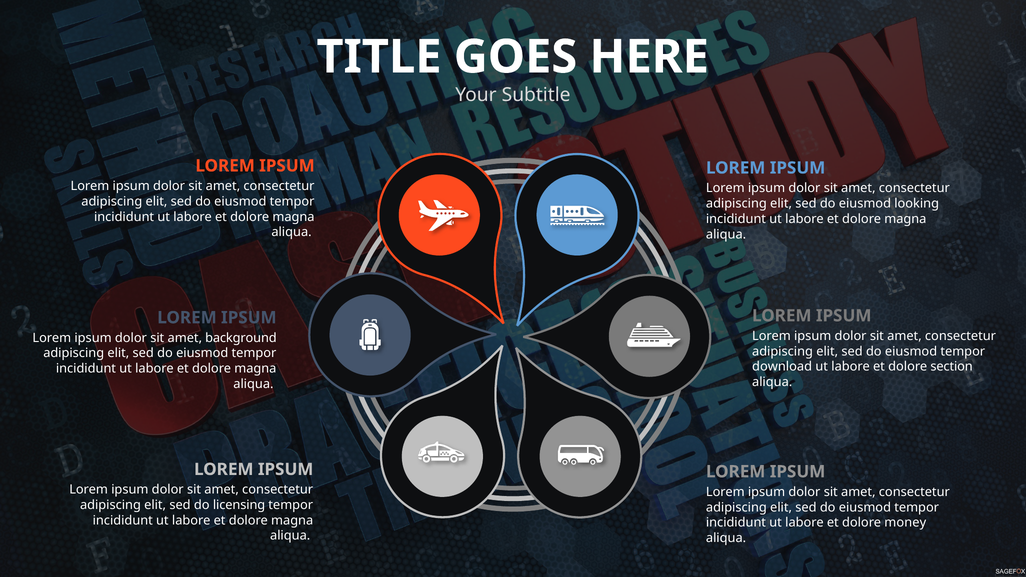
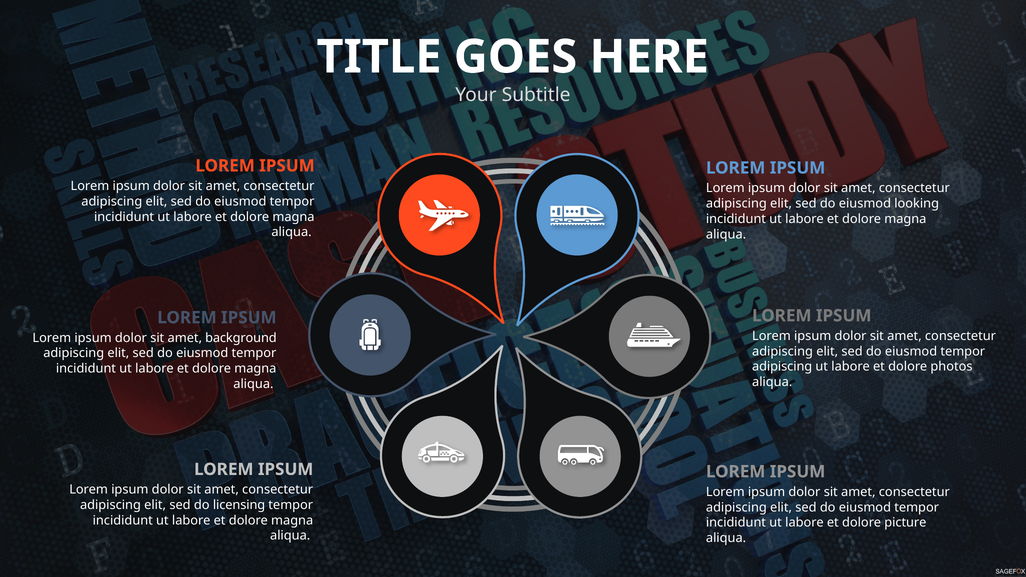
download: download -> adipiscing (782, 367)
section: section -> photos (951, 367)
money: money -> picture (905, 523)
